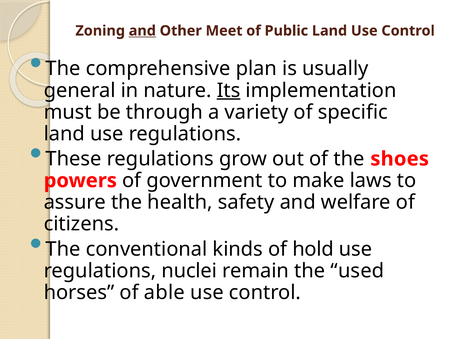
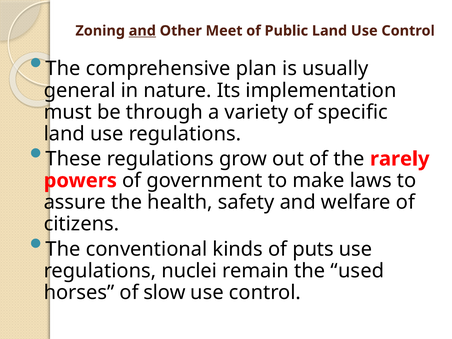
Its underline: present -> none (229, 90)
shoes: shoes -> rarely (400, 159)
hold: hold -> puts (313, 249)
able: able -> slow (165, 293)
